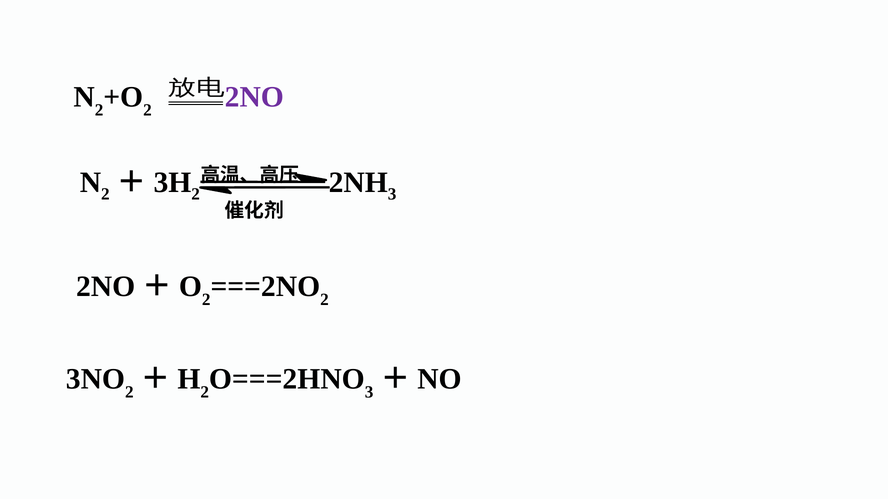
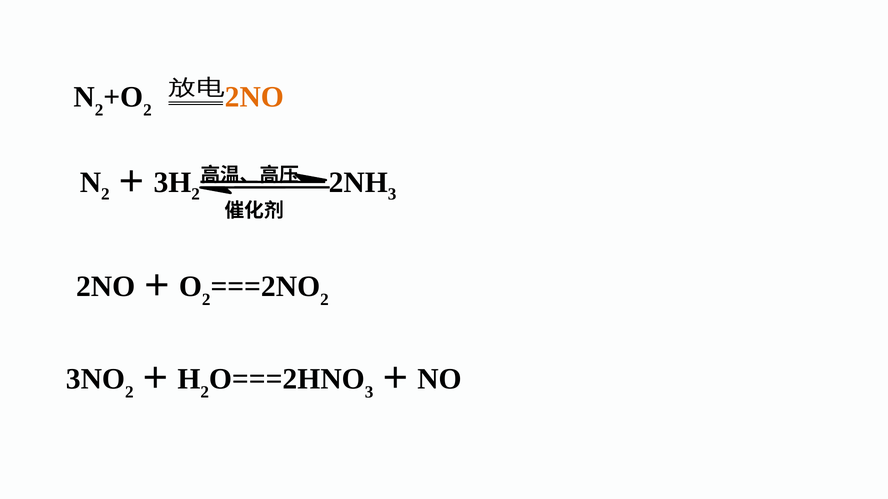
2NO colour: purple -> orange (254, 97)
